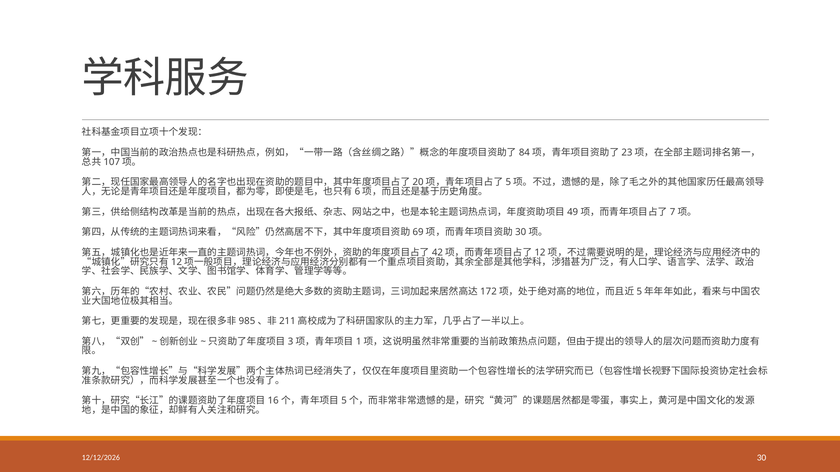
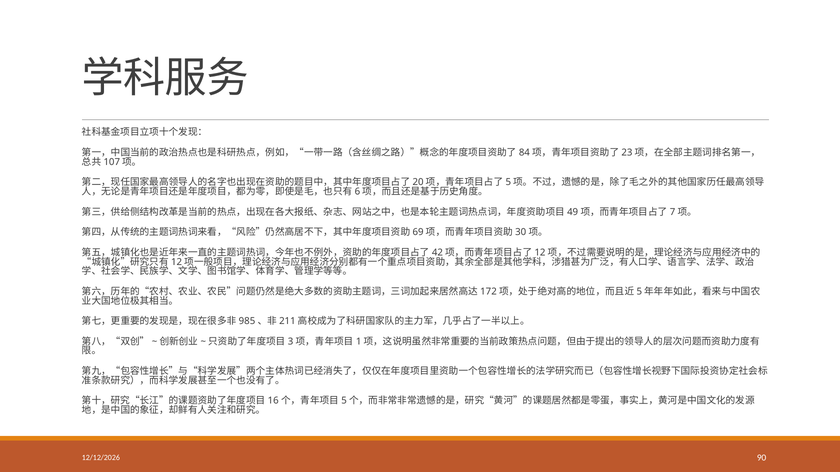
30: 30 -> 90 (762, 458)
